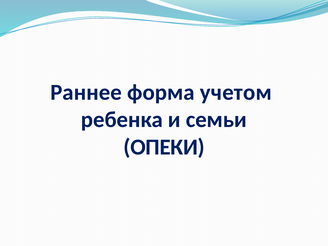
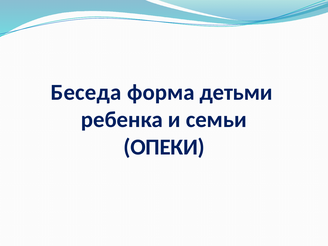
Раннее: Раннее -> Беседа (86, 92)
учетом: учетом -> детьми (236, 92)
